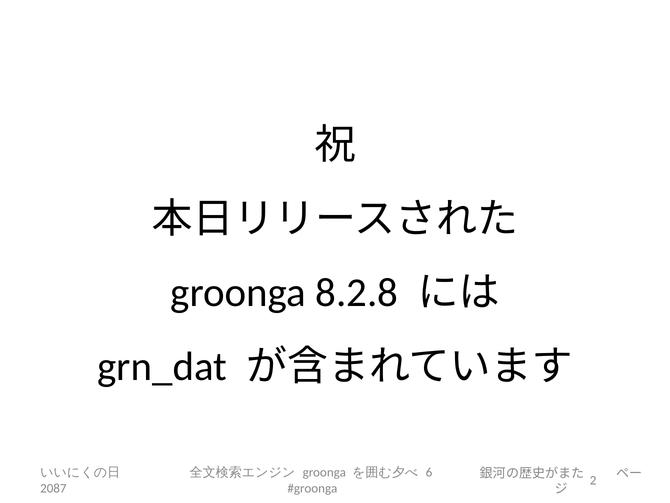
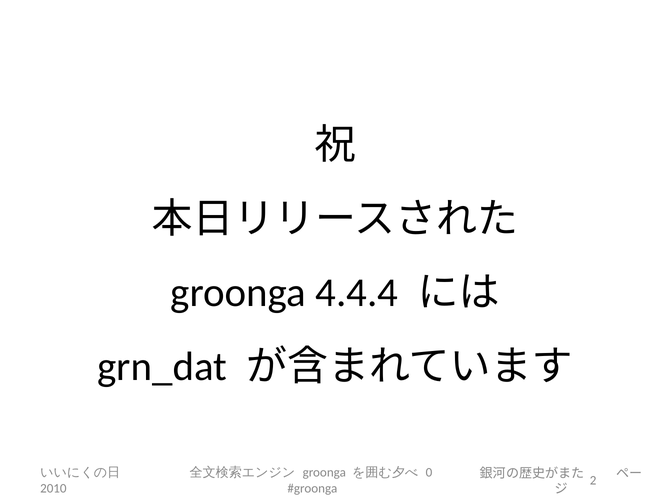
8.2.8: 8.2.8 -> 4.4.4 (357, 293)
6: 6 -> 0 (429, 472)
2087: 2087 -> 2010 (53, 488)
